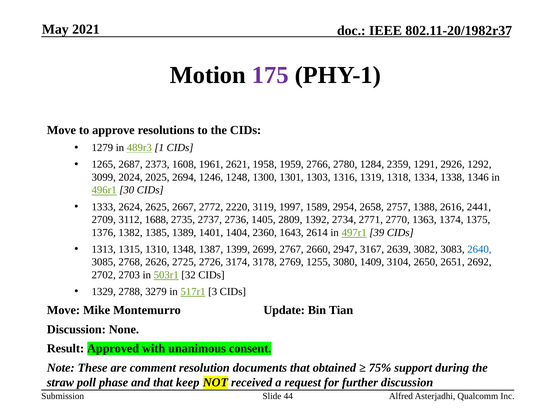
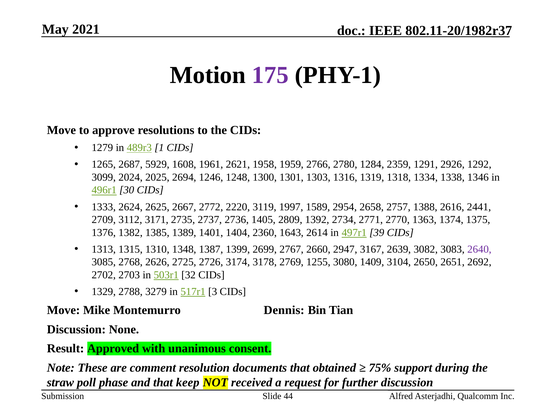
2373: 2373 -> 5929 (157, 165)
1688: 1688 -> 3171 (157, 220)
2640 colour: blue -> purple (479, 249)
Update: Update -> Dennis (284, 310)
